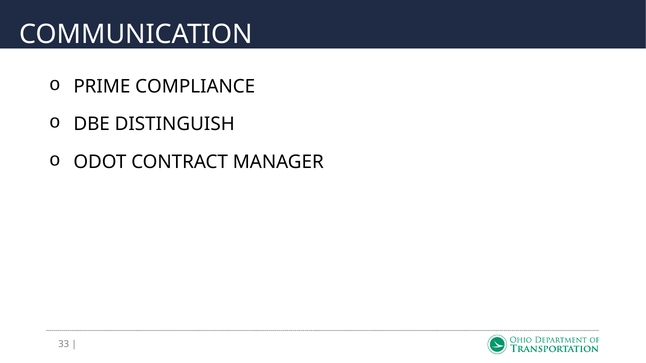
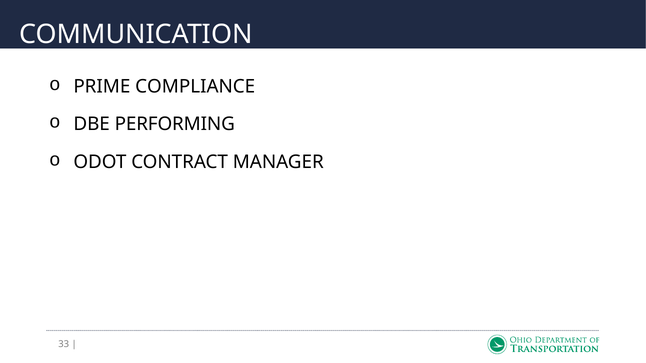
DISTINGUISH: DISTINGUISH -> PERFORMING (175, 124)
